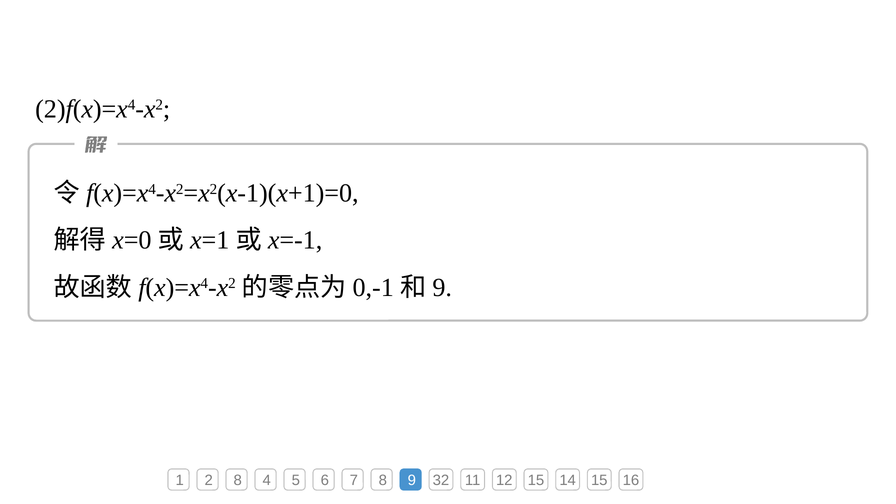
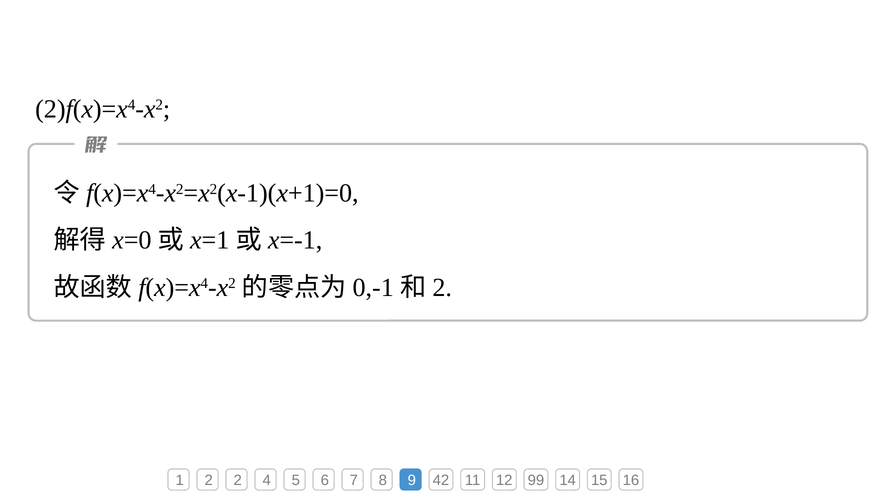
9: 9 -> 2 (442, 287)
2 8: 8 -> 2 (238, 481)
32: 32 -> 42 (441, 481)
12 15: 15 -> 99 (536, 481)
